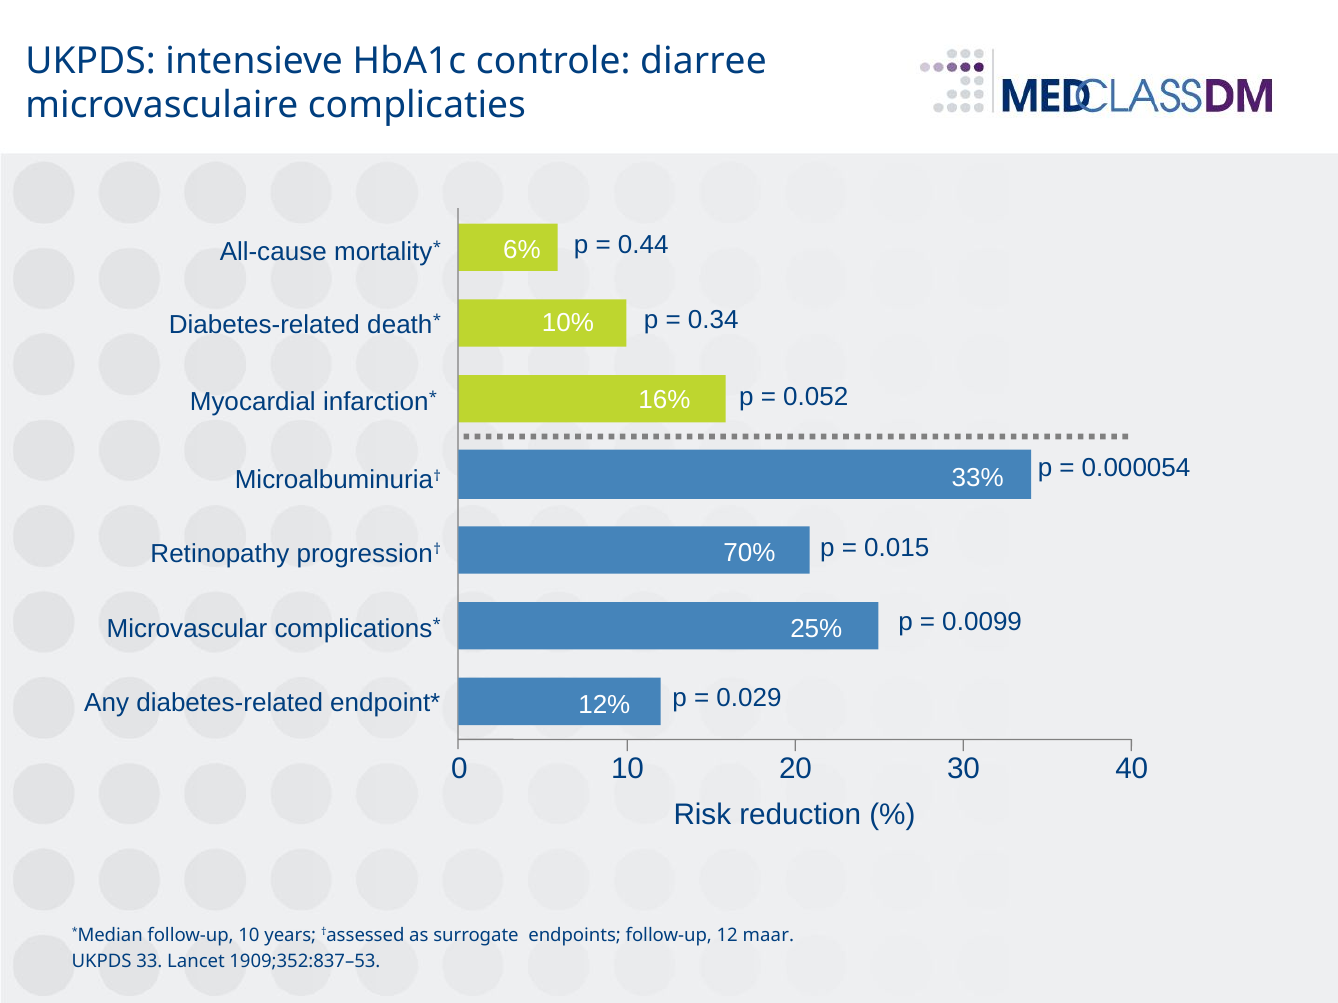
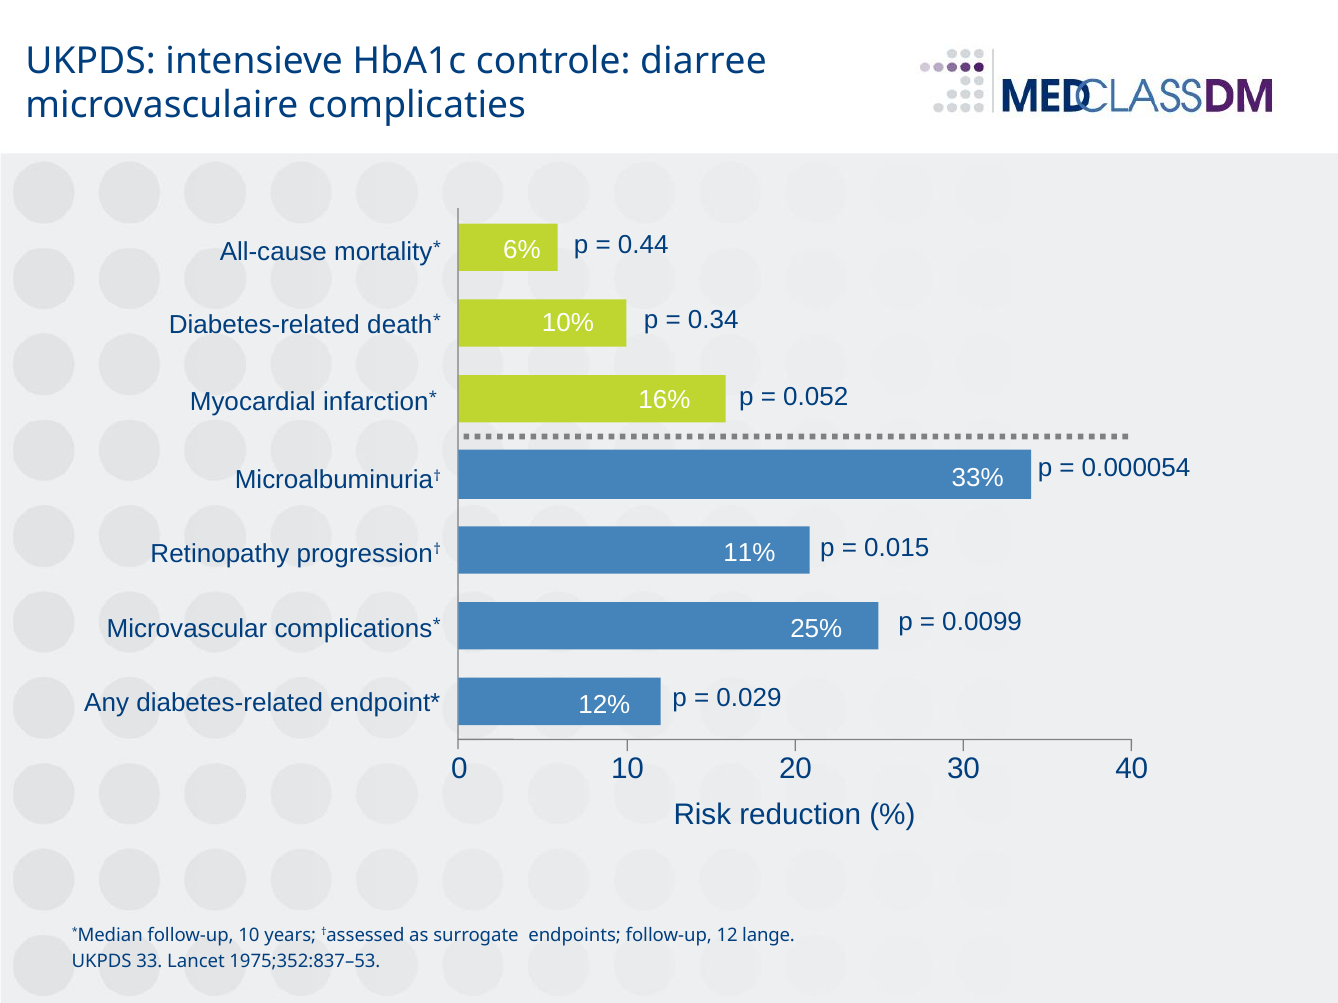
70%: 70% -> 11% (749, 553)
maar: maar -> lange (769, 936)
1909;352:837–53: 1909;352:837–53 -> 1975;352:837–53 (305, 962)
